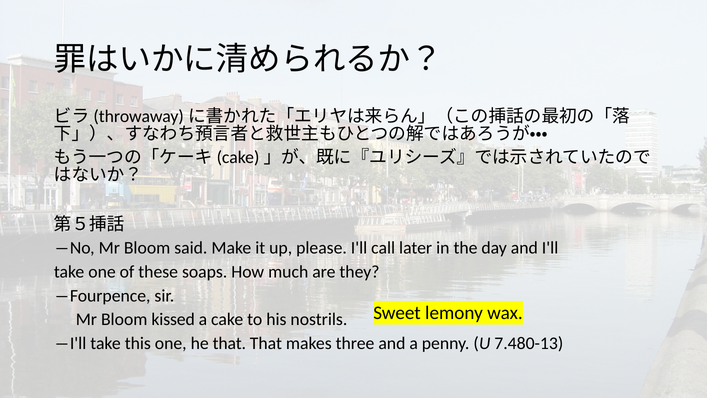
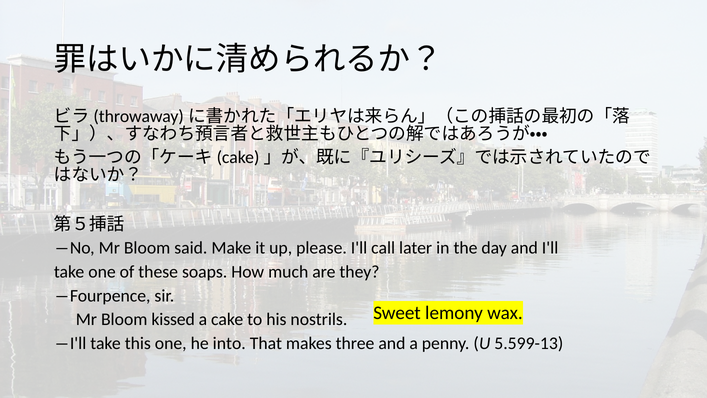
he that: that -> into (229, 343)
7.480-13: 7.480-13 -> 5.599-13 (529, 343)
